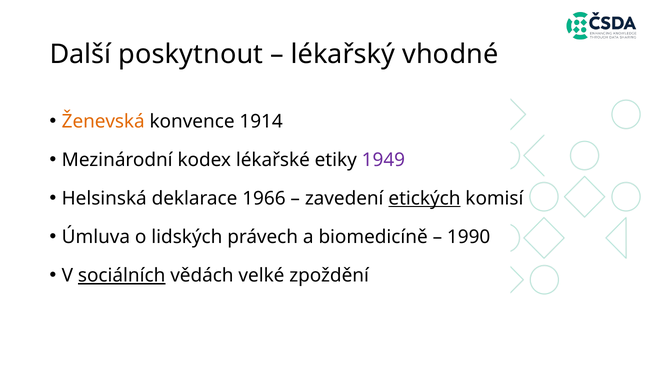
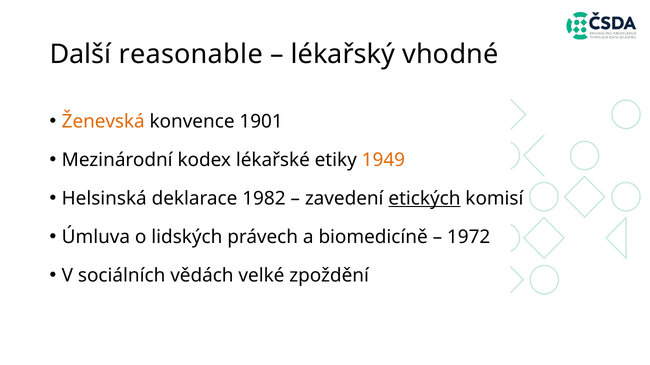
poskytnout: poskytnout -> reasonable (191, 55)
1914: 1914 -> 1901 (261, 122)
1949 colour: purple -> orange (383, 160)
1966: 1966 -> 1982 (264, 199)
1990: 1990 -> 1972 (469, 237)
sociálních underline: present -> none (122, 276)
